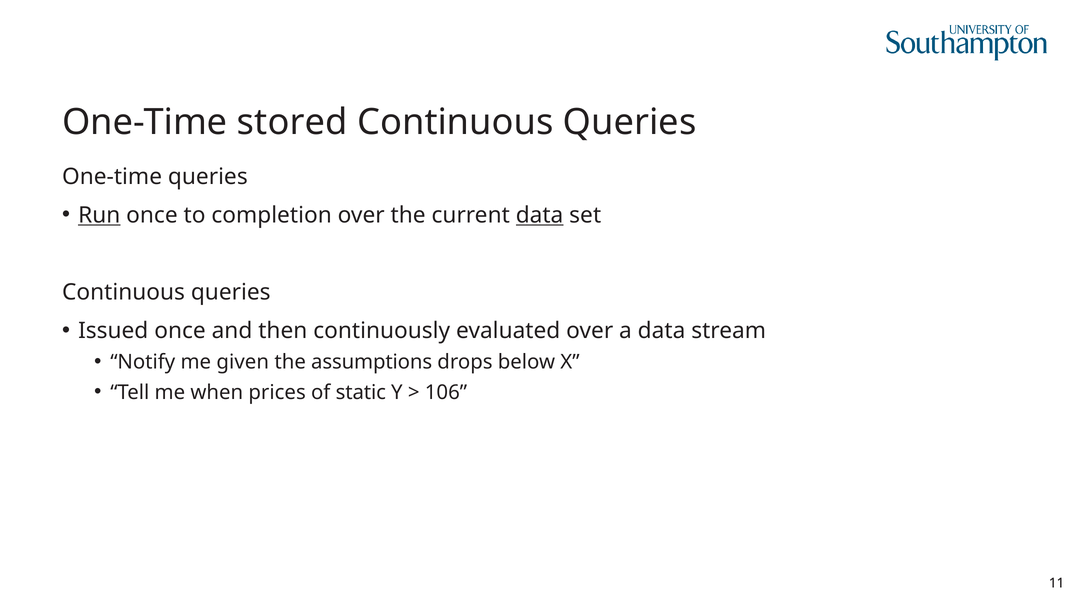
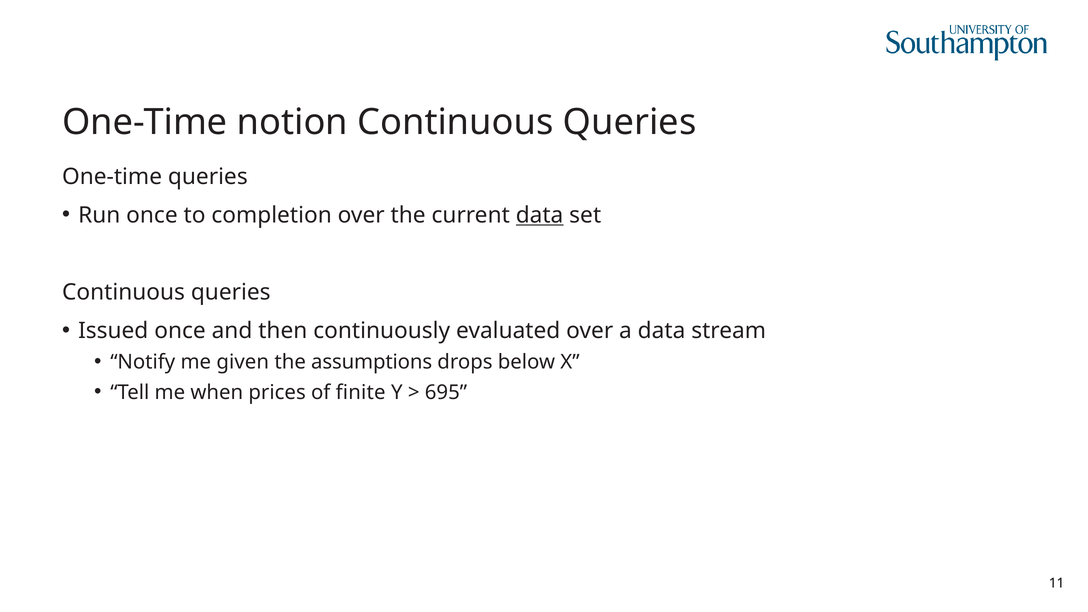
stored: stored -> notion (292, 122)
Run underline: present -> none (99, 215)
static: static -> finite (361, 392)
106: 106 -> 695 (446, 392)
